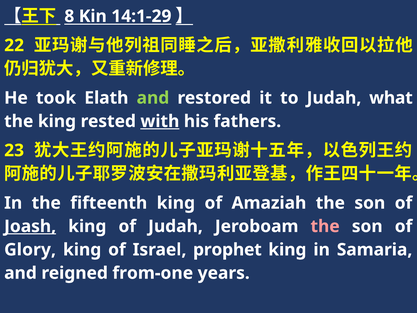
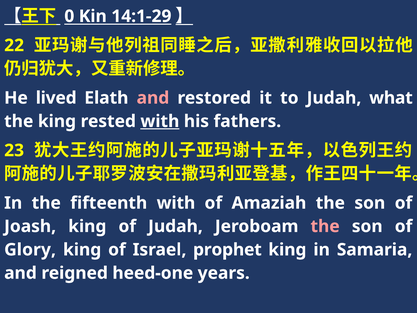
8: 8 -> 0 (69, 16)
took: took -> lived (56, 98)
and colour: light green -> pink (153, 98)
fifteenth king: king -> with (176, 203)
Joash underline: present -> none (30, 226)
from-one: from-one -> heed-one (153, 273)
